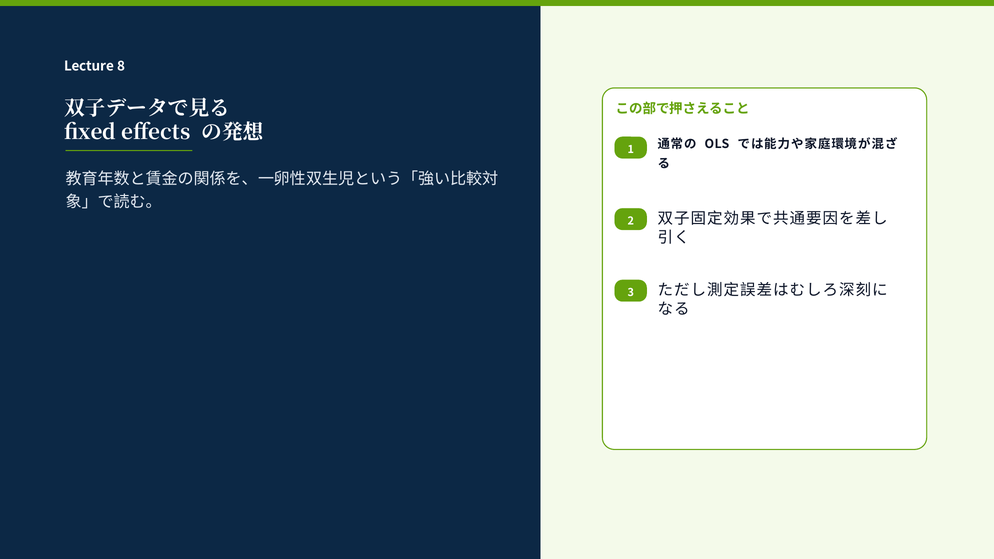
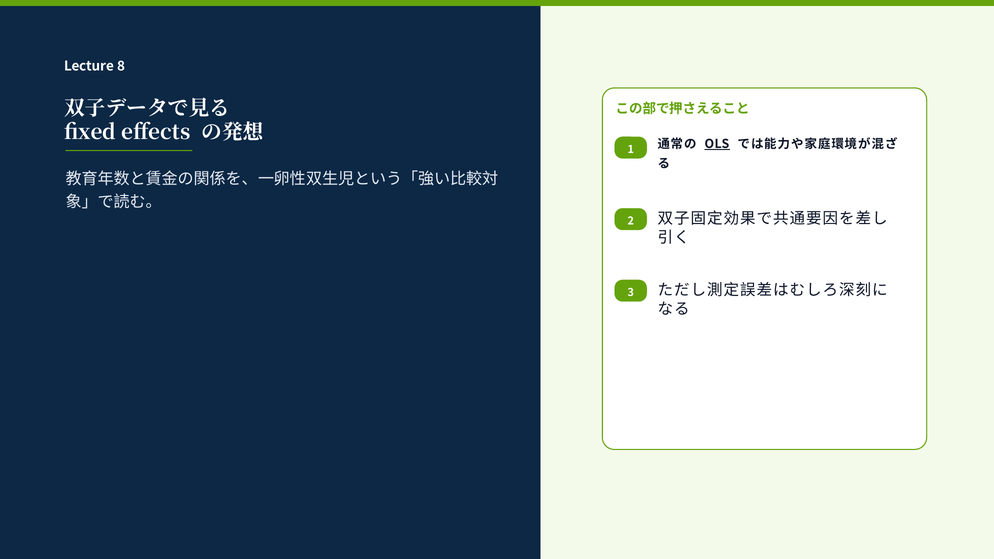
OLS underline: none -> present (717, 144)
